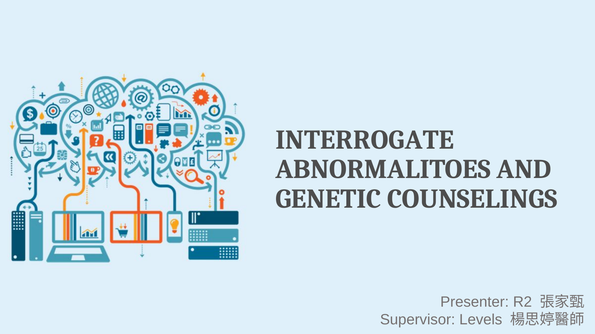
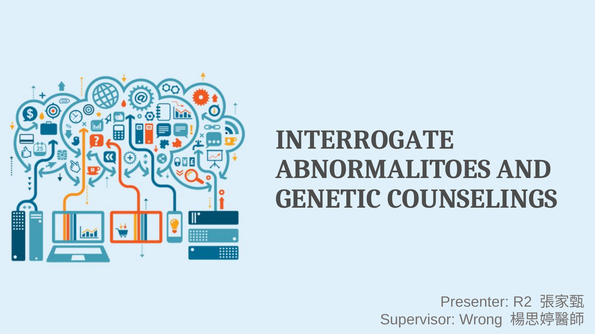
Levels: Levels -> Wrong (481, 320)
